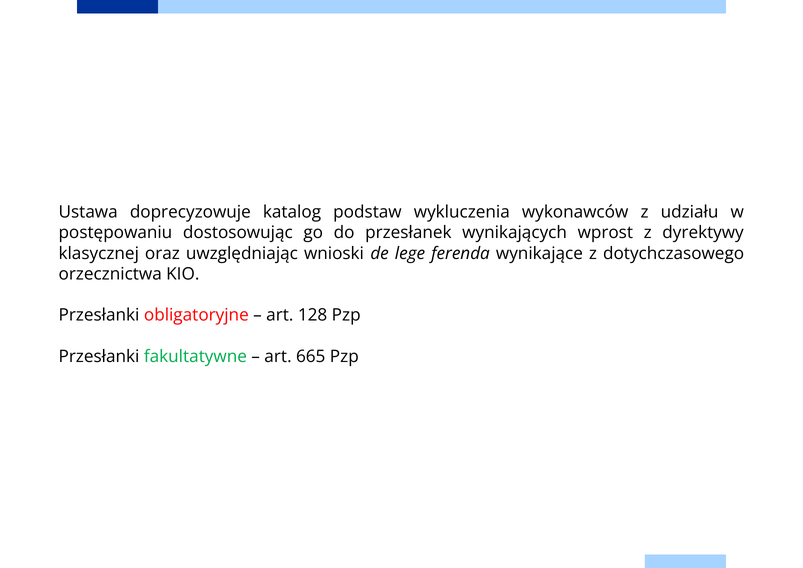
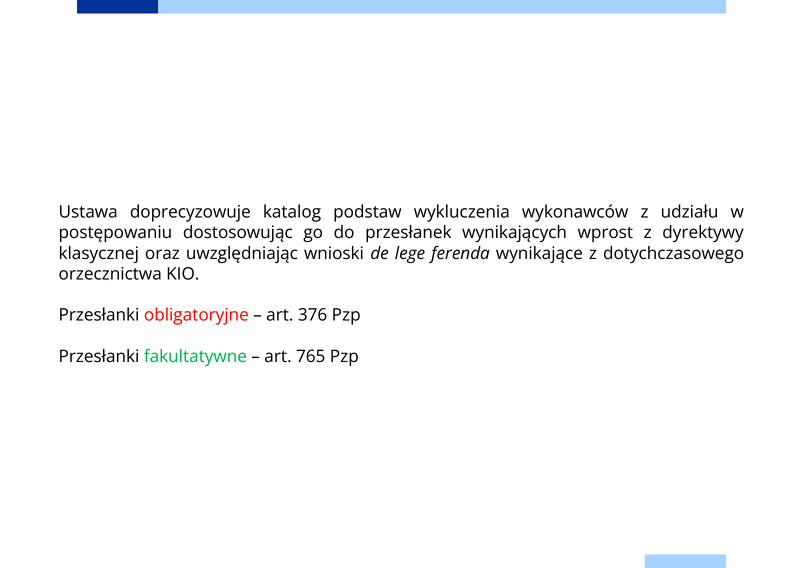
128: 128 -> 376 (313, 315)
665: 665 -> 765 (311, 356)
